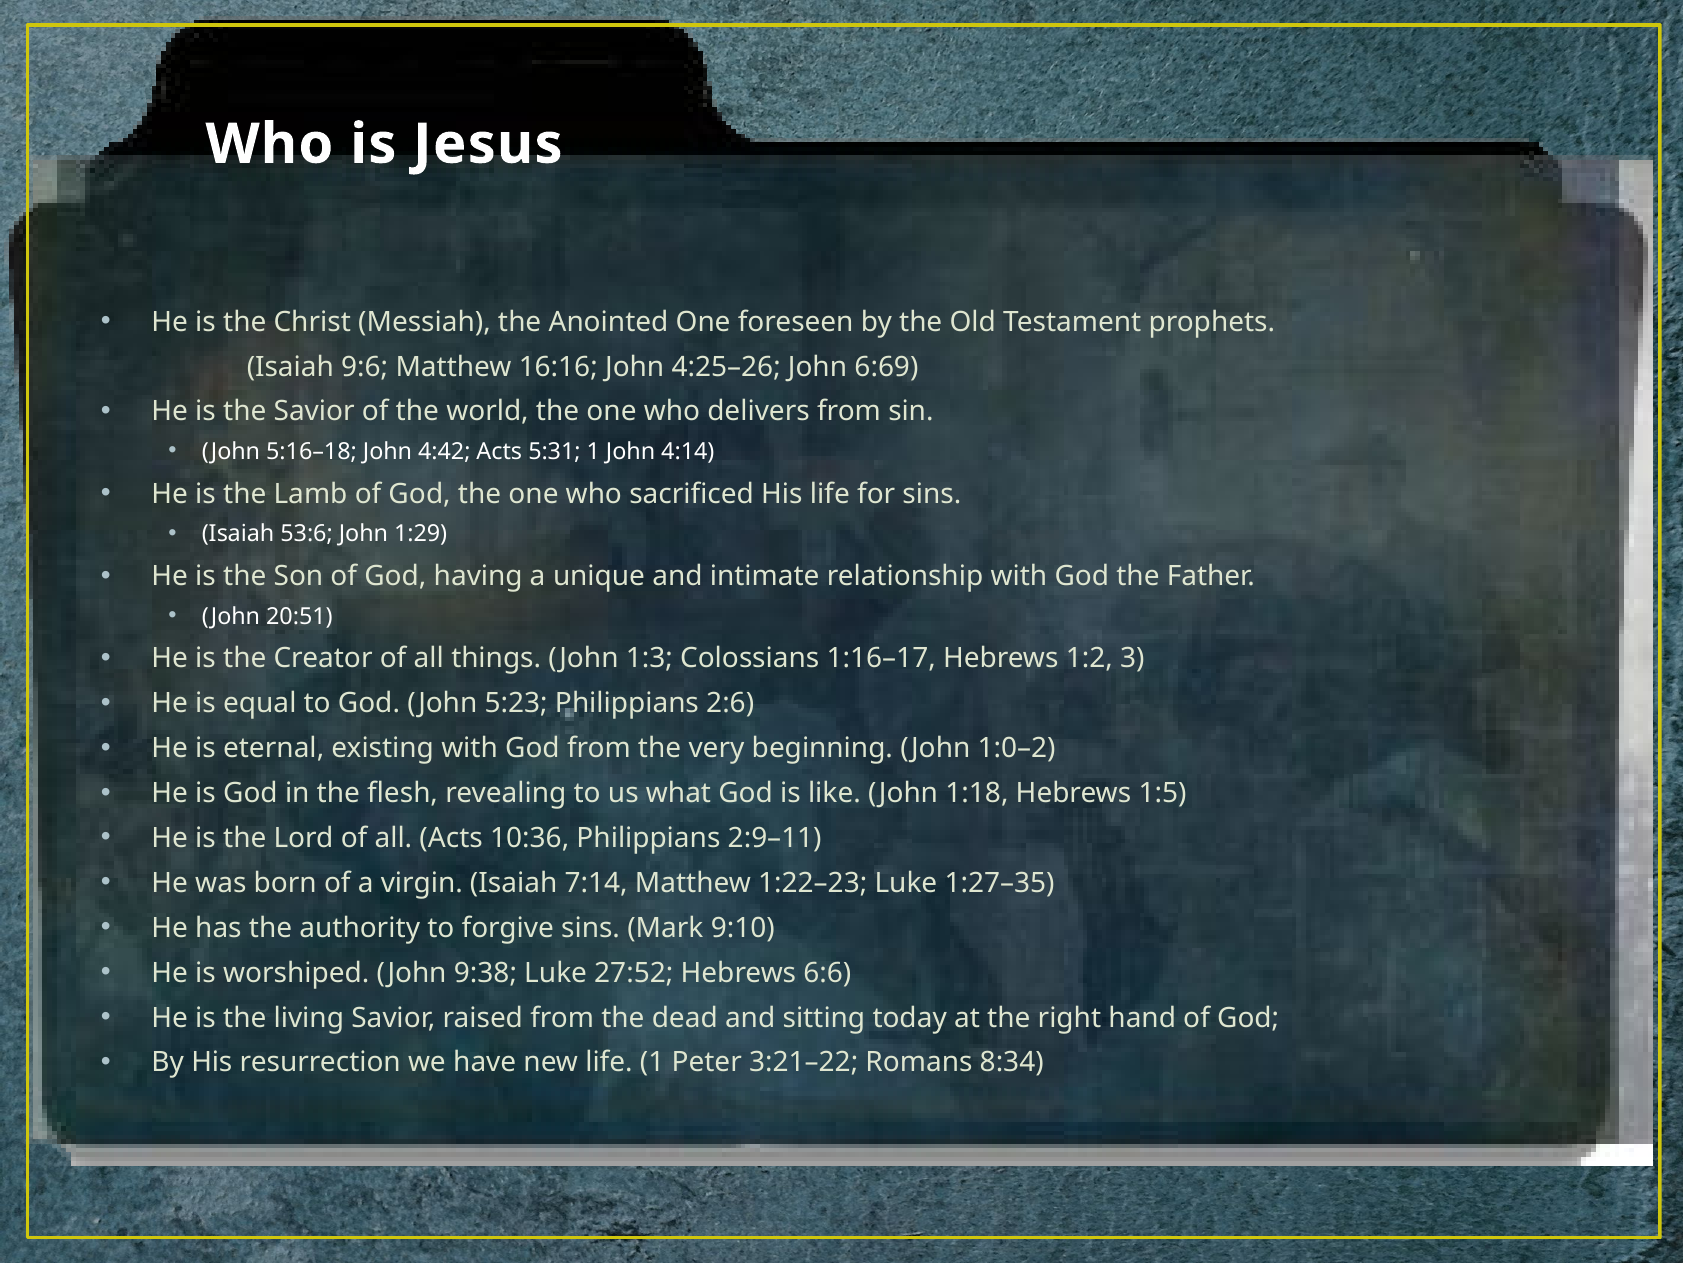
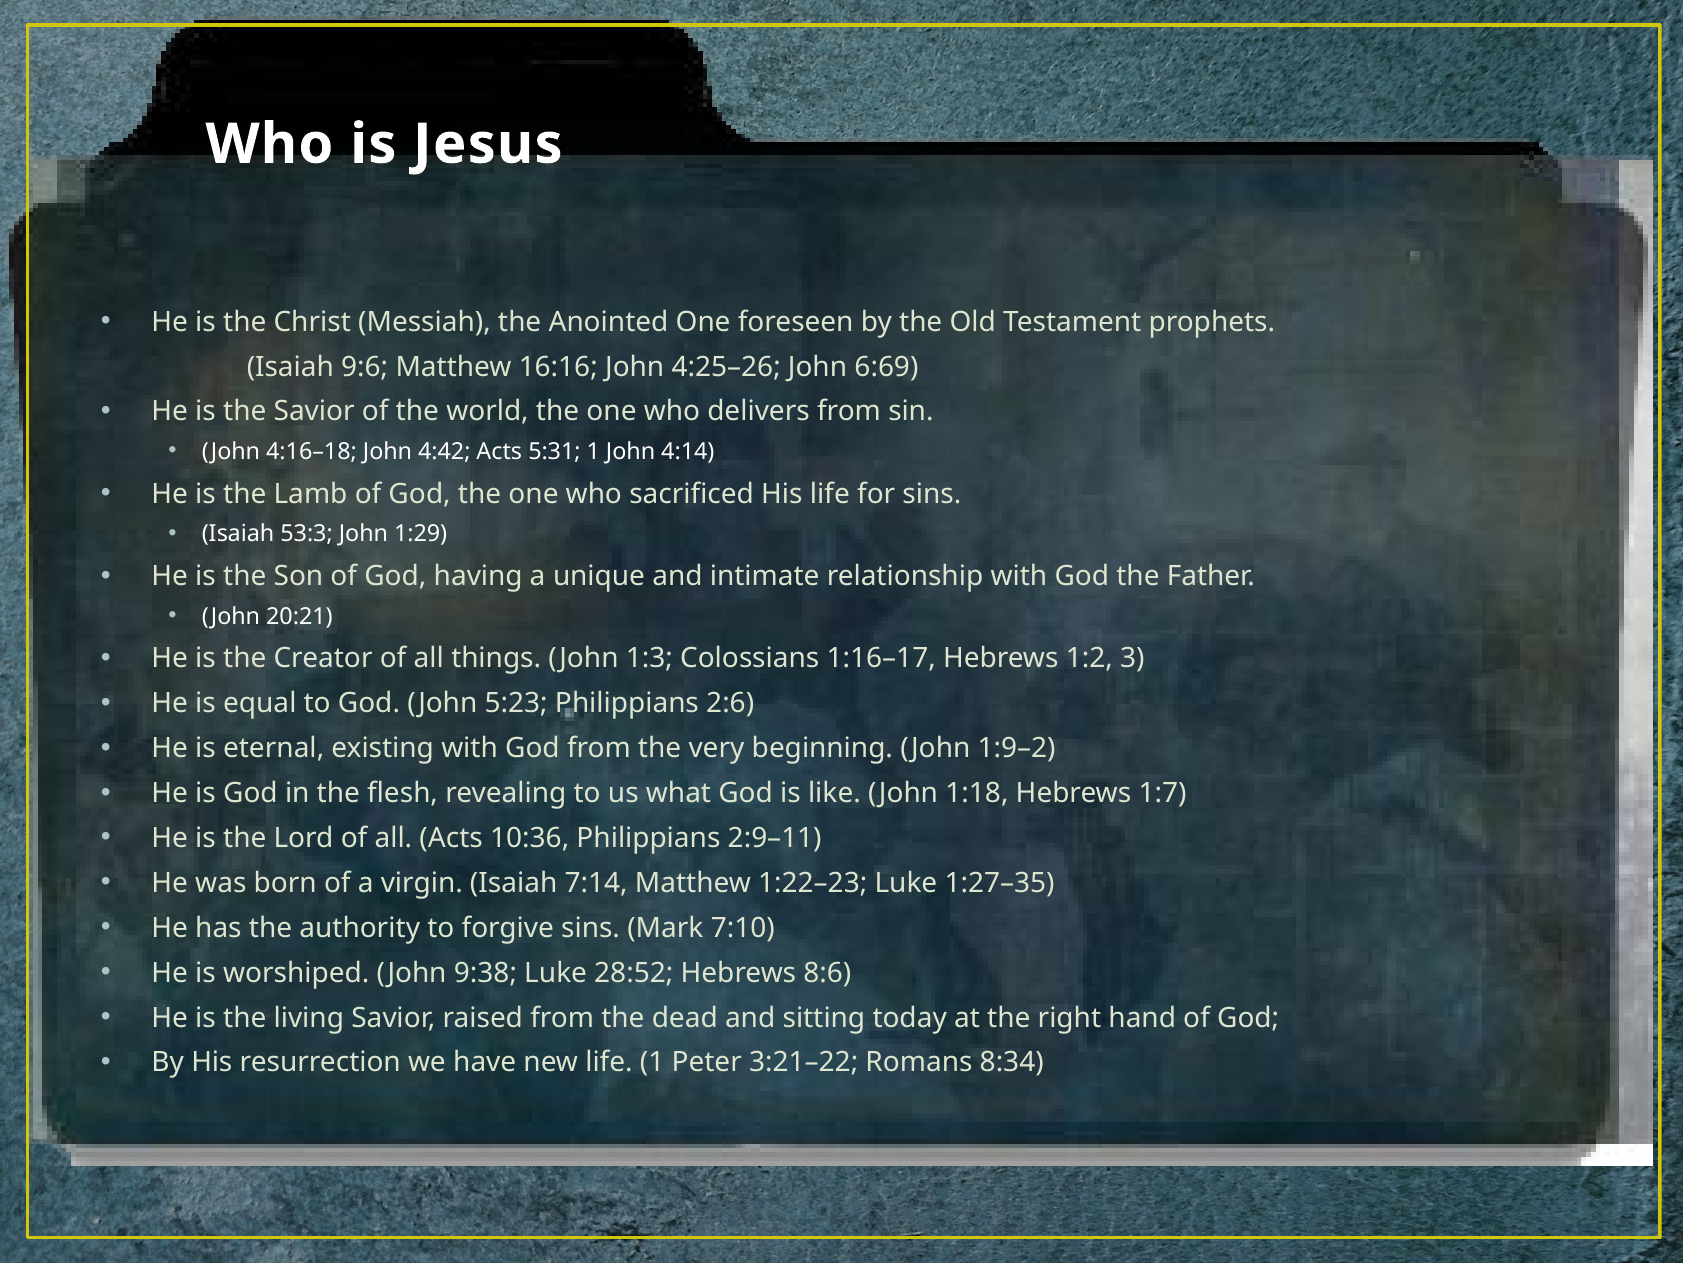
5:16–18: 5:16–18 -> 4:16–18 (312, 451)
53:6: 53:6 -> 53:3 (307, 534)
20:51: 20:51 -> 20:21 (299, 616)
1:0–2: 1:0–2 -> 1:9–2 (1017, 748)
1:5: 1:5 -> 1:7 (1162, 793)
9:10: 9:10 -> 7:10 (743, 927)
27:52: 27:52 -> 28:52 (634, 972)
6:6: 6:6 -> 8:6 (827, 972)
